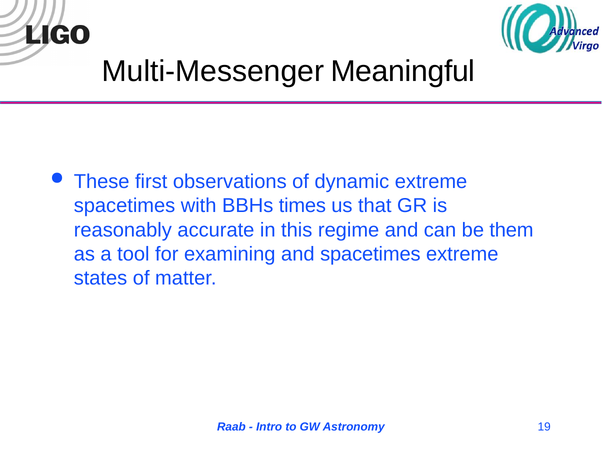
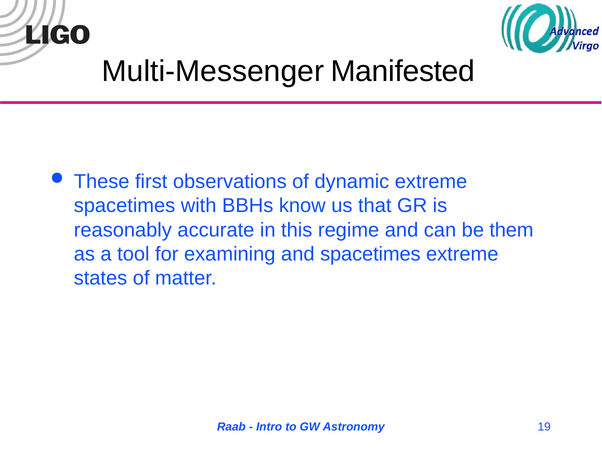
Meaningful: Meaningful -> Manifested (403, 71)
times: times -> know (302, 206)
